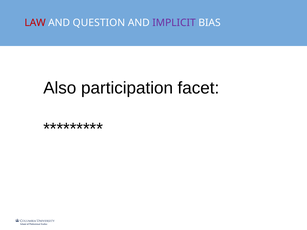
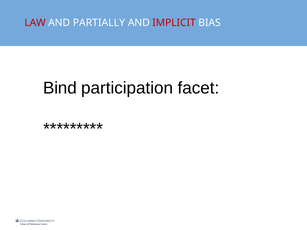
QUESTION: QUESTION -> PARTIALLY (99, 23)
IMPLICIT colour: purple -> red (174, 23)
Also: Also -> Bind (60, 88)
